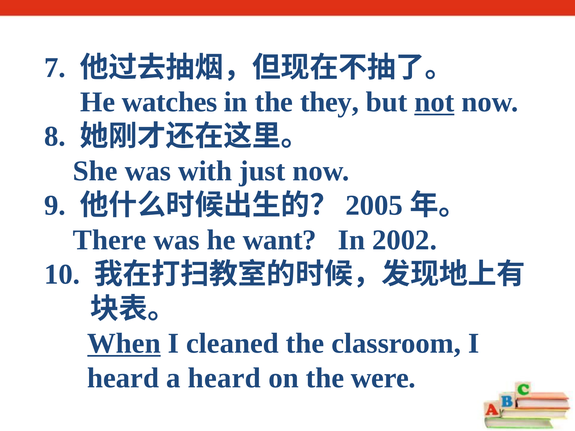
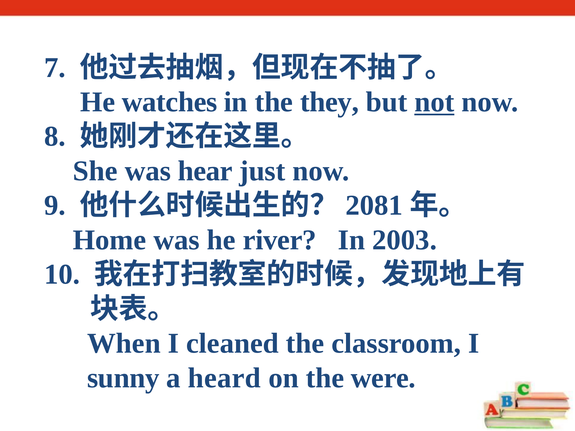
with: with -> hear (205, 171)
2005: 2005 -> 2081 (374, 206)
There: There -> Home (110, 240)
want: want -> river (280, 240)
2002: 2002 -> 2003 (405, 240)
When underline: present -> none (124, 344)
heard: heard -> sunny (123, 378)
